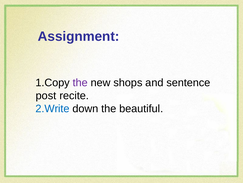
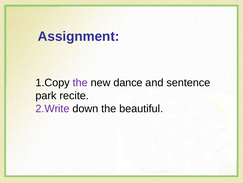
shops: shops -> dance (128, 82)
post: post -> park (46, 95)
2.Write colour: blue -> purple (53, 108)
